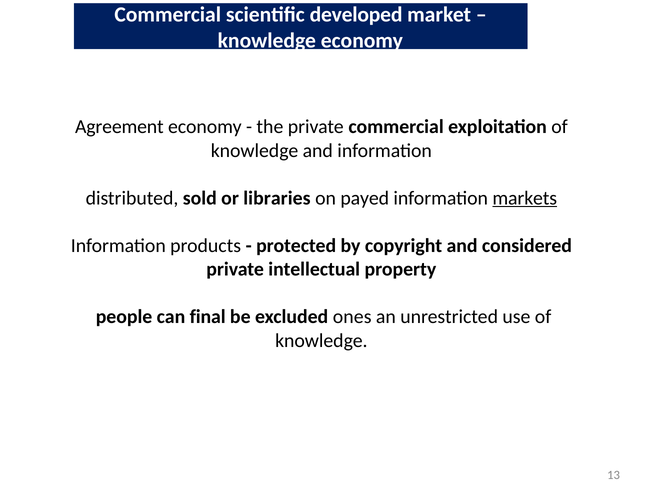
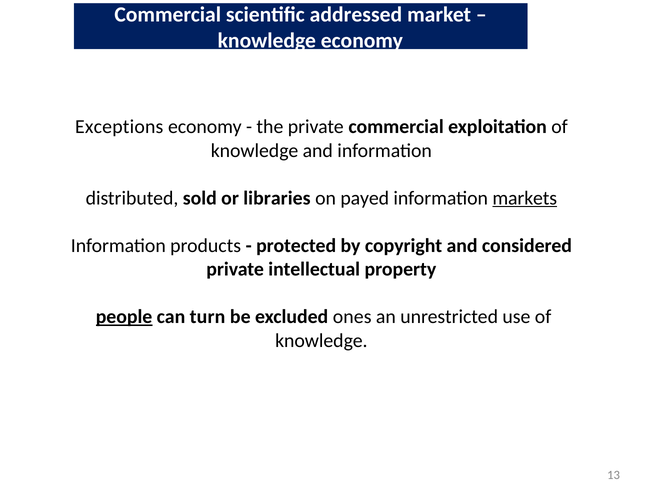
developed: developed -> addressed (356, 15)
Agreement: Agreement -> Exceptions (119, 127)
people underline: none -> present (124, 317)
final: final -> turn (208, 317)
